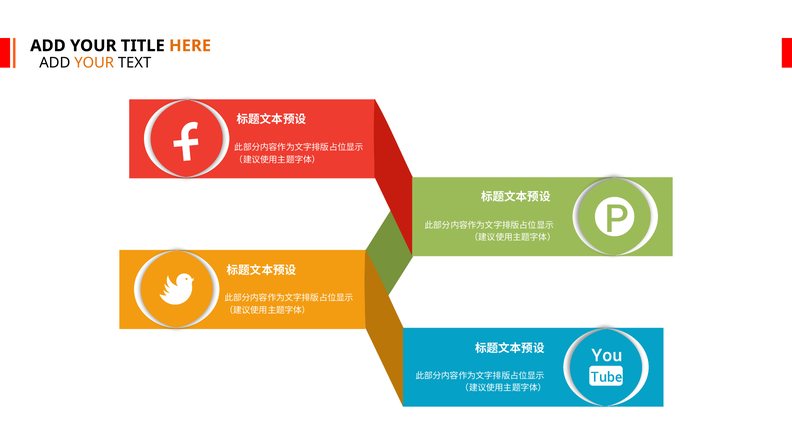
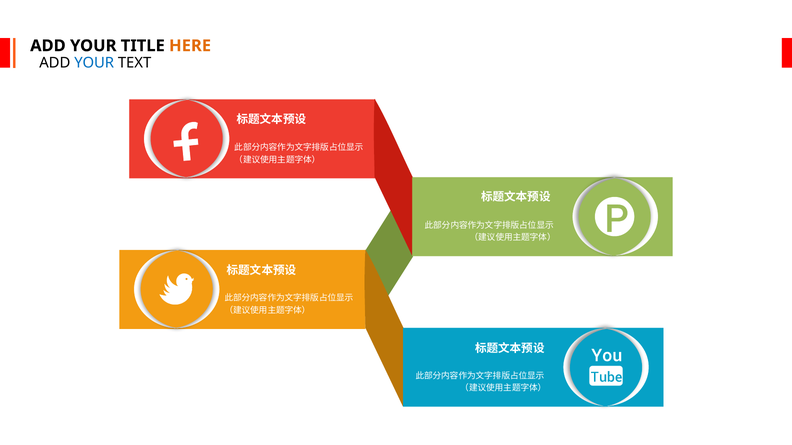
YOUR colour: orange -> blue (94, 63)
